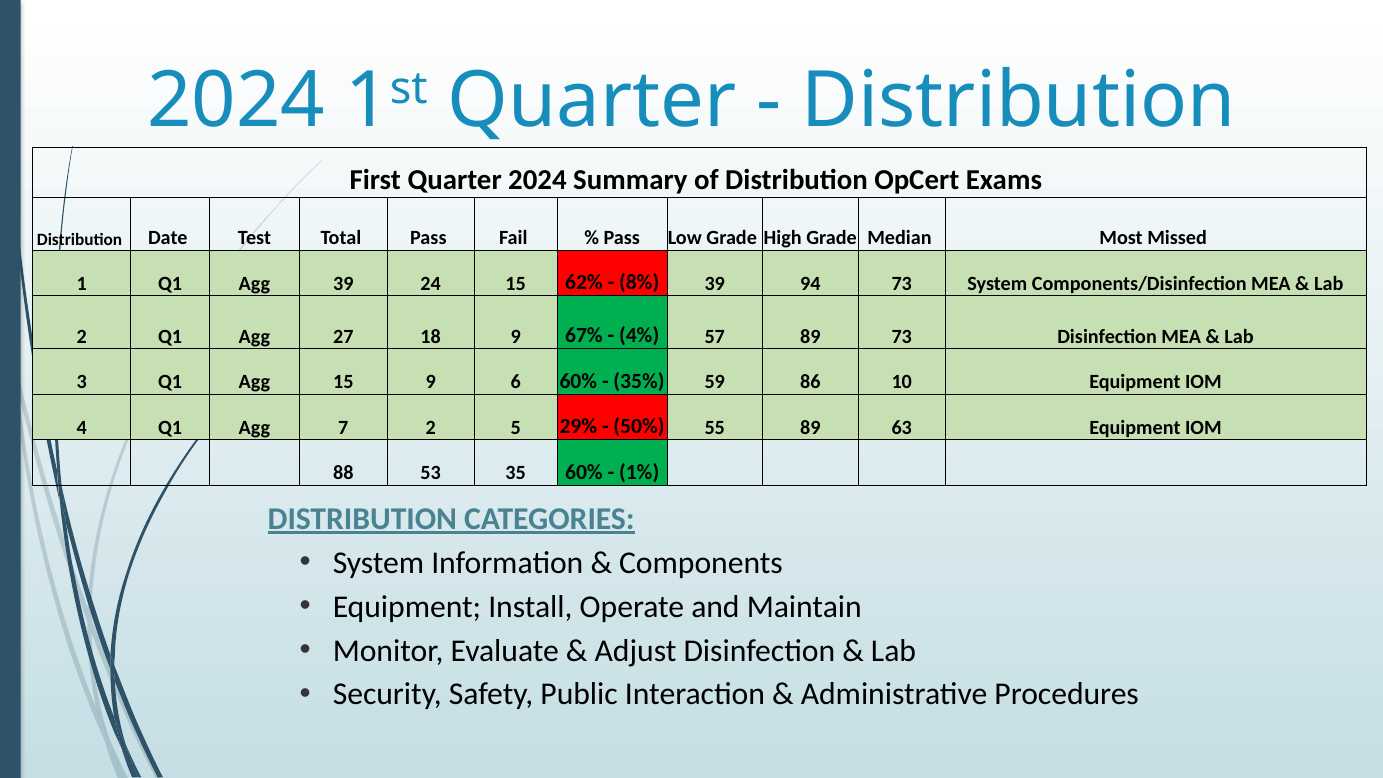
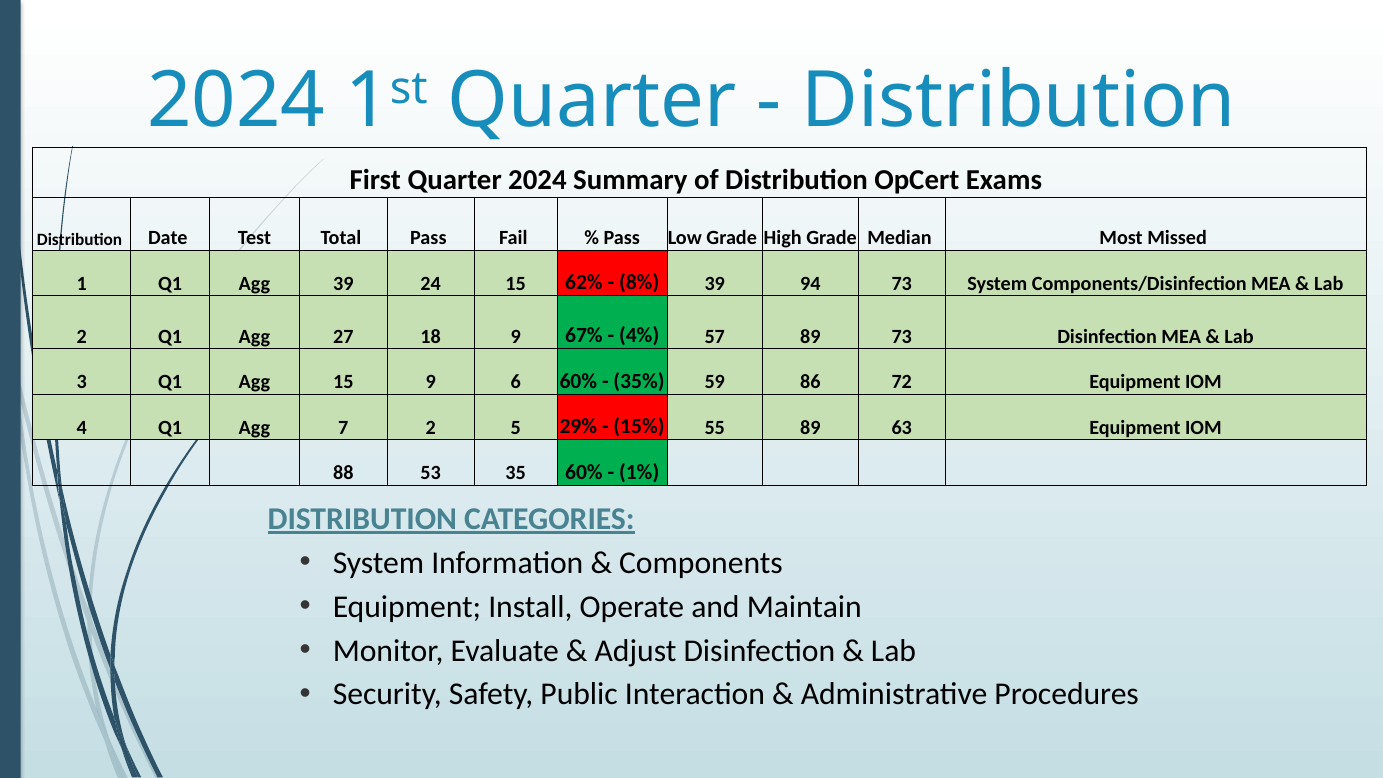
10: 10 -> 72 (902, 382)
50%: 50% -> 15% (639, 427)
